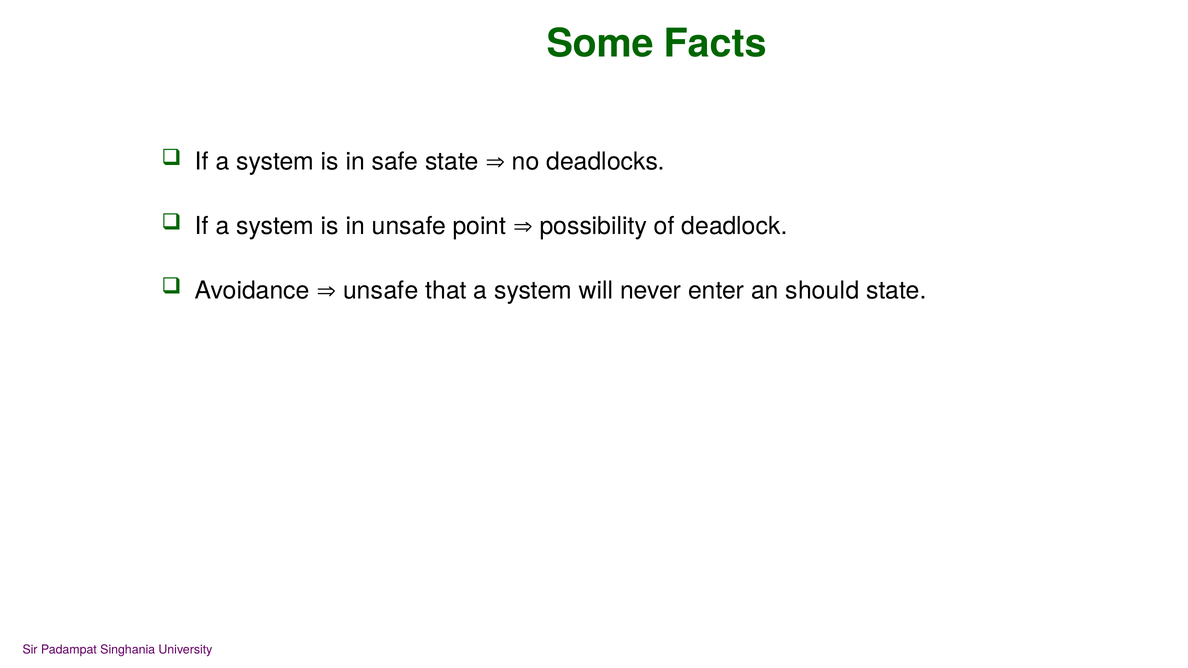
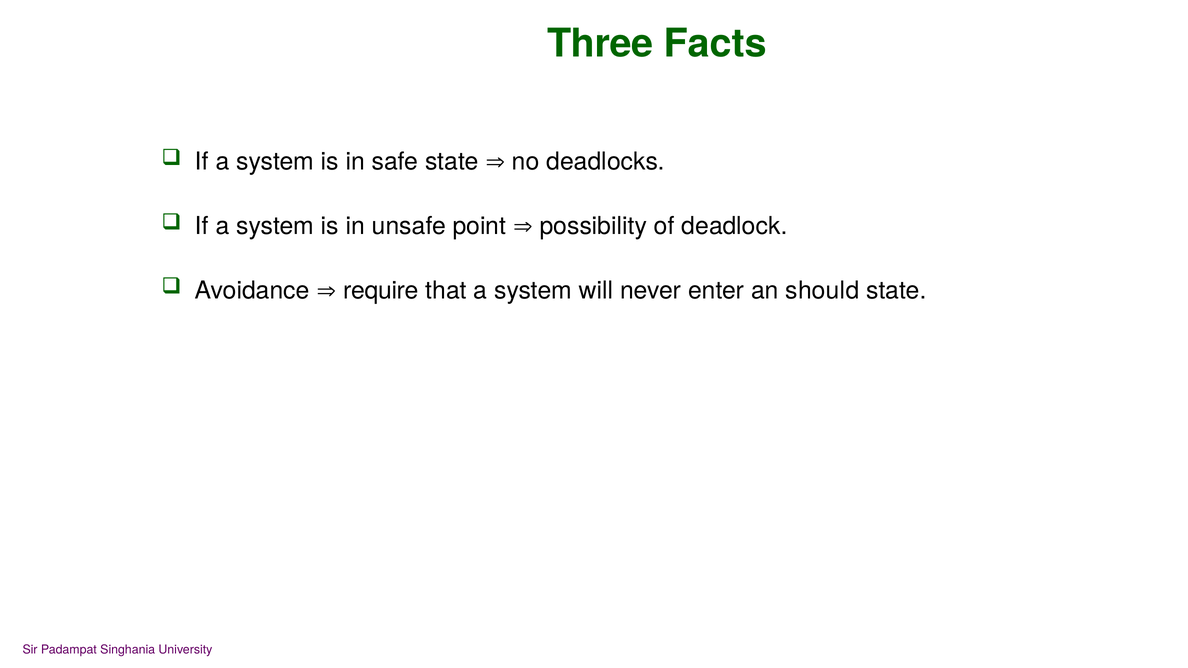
Some: Some -> Three (600, 44)
unsafe: unsafe -> require (381, 291)
